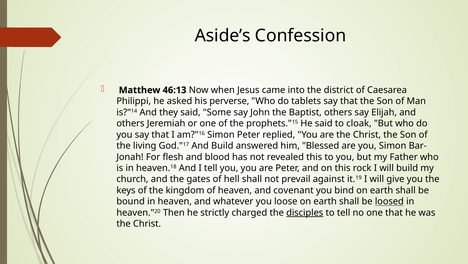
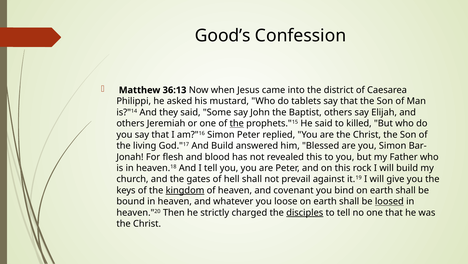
Aside’s: Aside’s -> Good’s (223, 36)
46:13: 46:13 -> 36:13 (175, 90)
perverse: perverse -> mustard (229, 101)
the underline: none -> present (237, 123)
cloak: cloak -> killed (359, 123)
kingdom underline: none -> present (185, 190)
